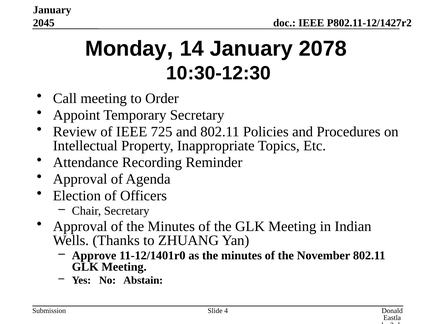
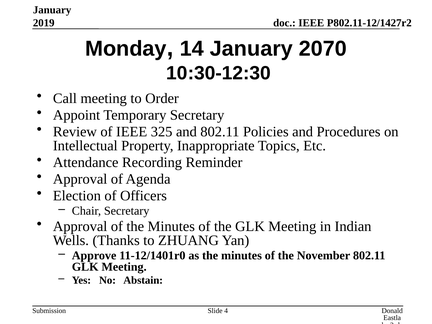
2045: 2045 -> 2019 (44, 23)
2078: 2078 -> 2070 (323, 49)
725: 725 -> 325 (162, 132)
